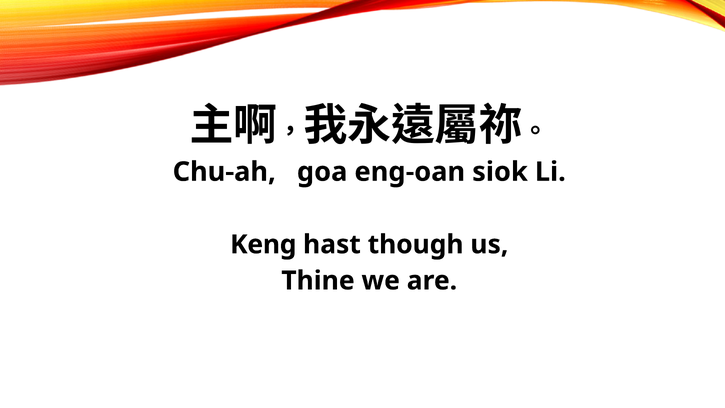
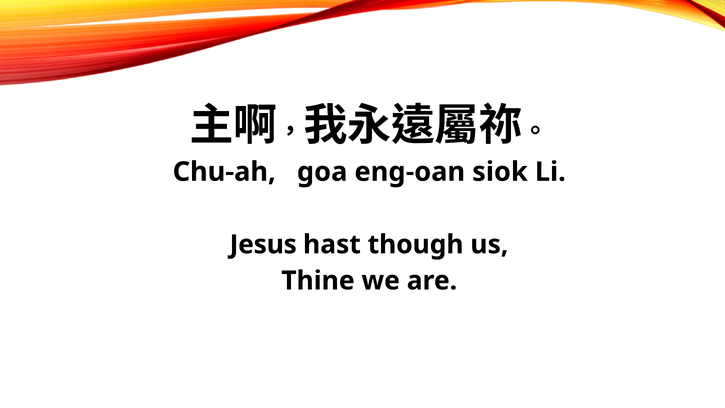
Keng: Keng -> Jesus (263, 244)
